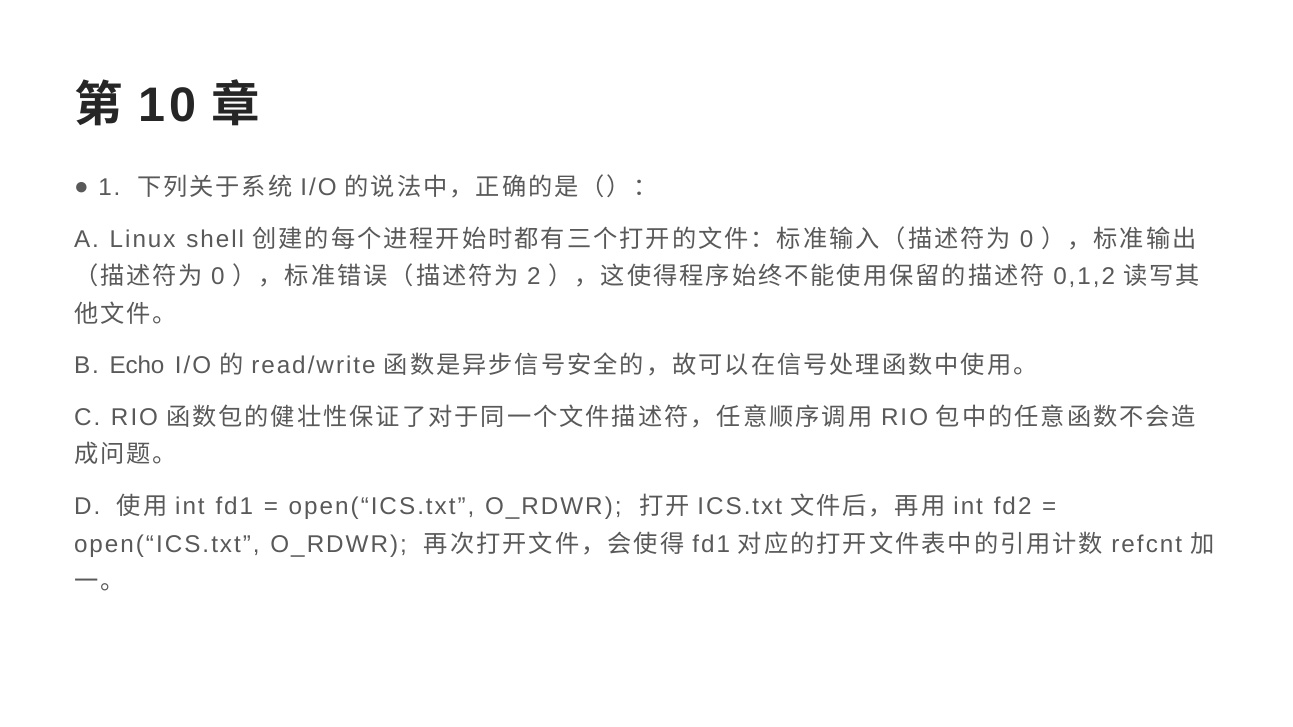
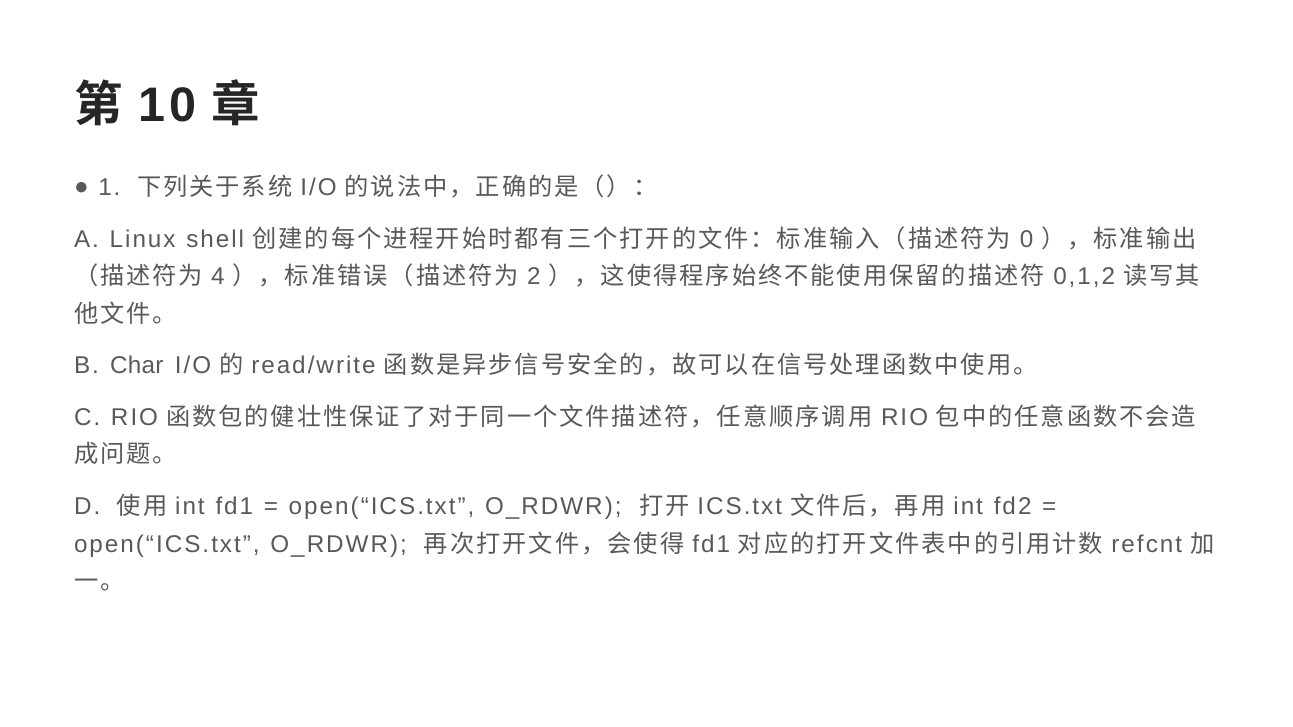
0: 0 -> 4 (218, 277)
Echo: Echo -> Char (137, 366)
